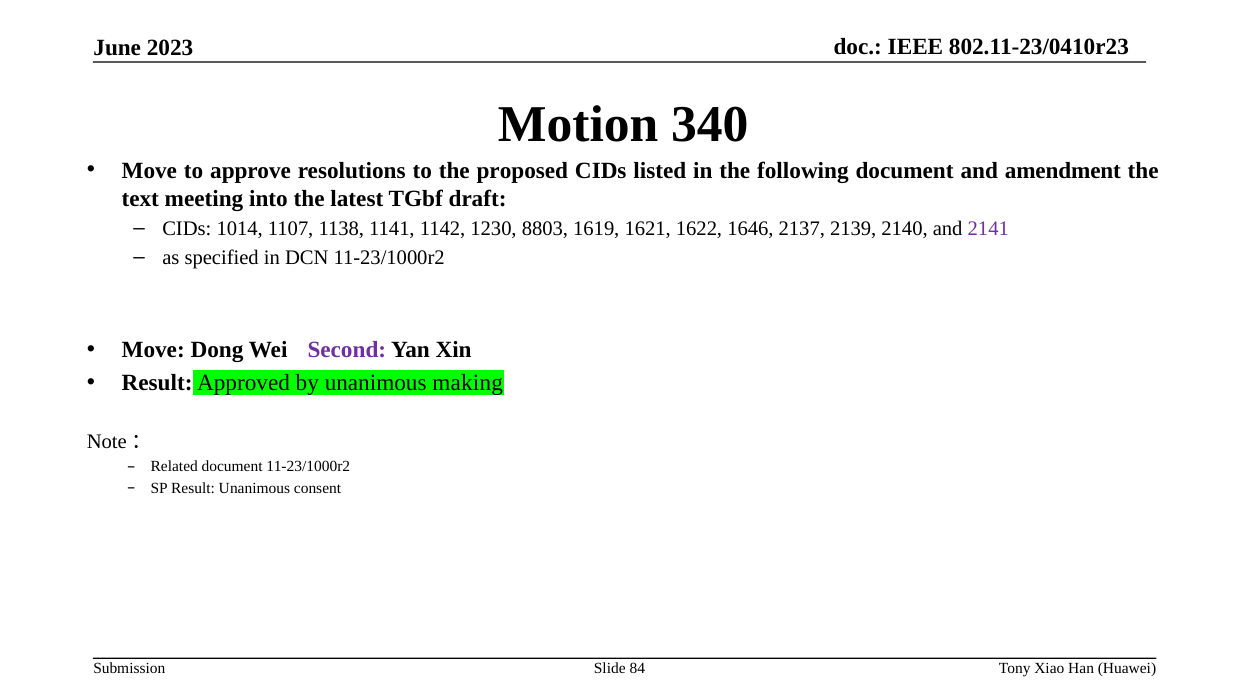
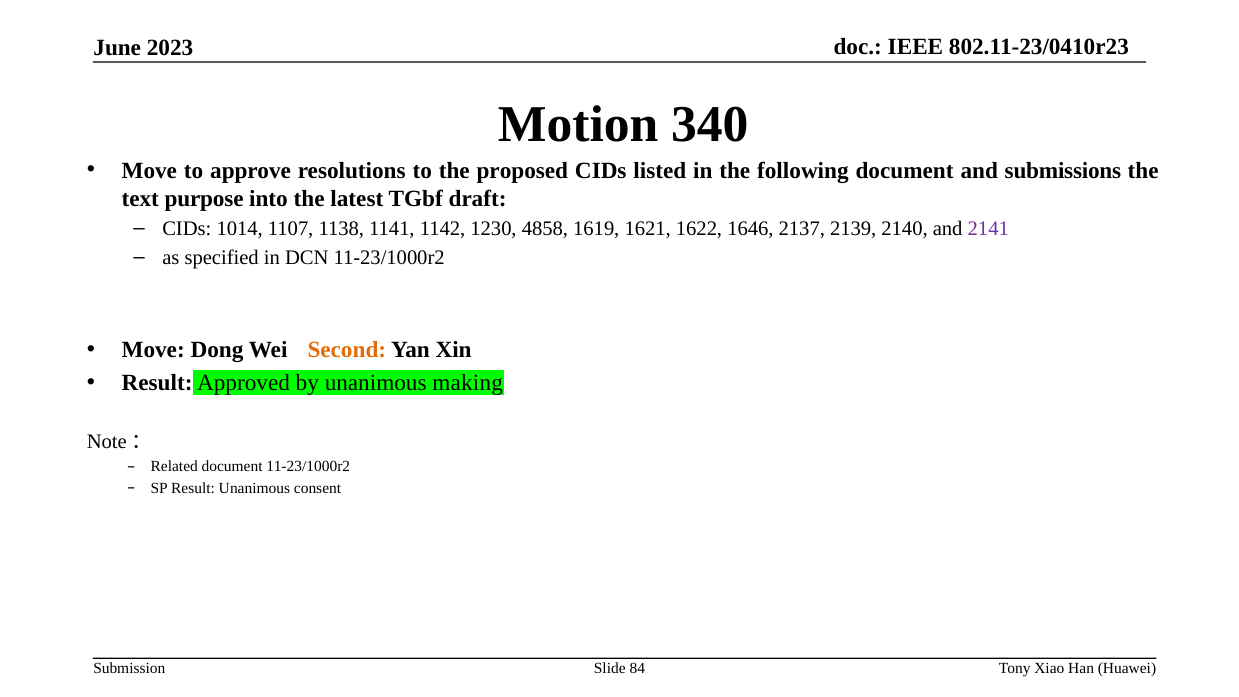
amendment: amendment -> submissions (1063, 170)
meeting: meeting -> purpose (204, 198)
8803: 8803 -> 4858 (545, 229)
Second colour: purple -> orange (347, 350)
